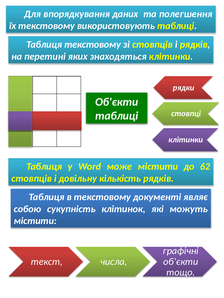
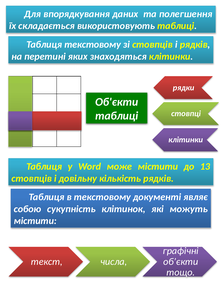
їх текстовому: текстовому -> складається (47, 26)
62: 62 -> 13 (205, 167)
